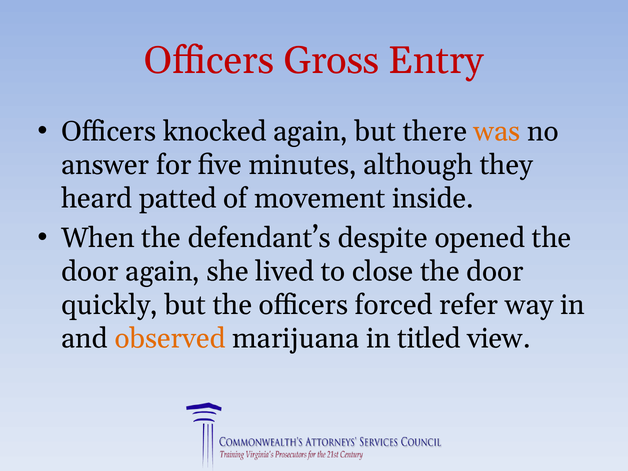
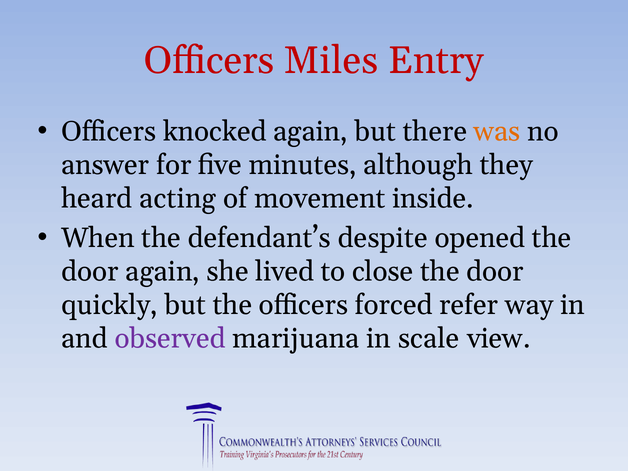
Gross: Gross -> Miles (331, 61)
patted: patted -> acting (178, 199)
observed colour: orange -> purple (170, 338)
titled: titled -> scale (429, 338)
